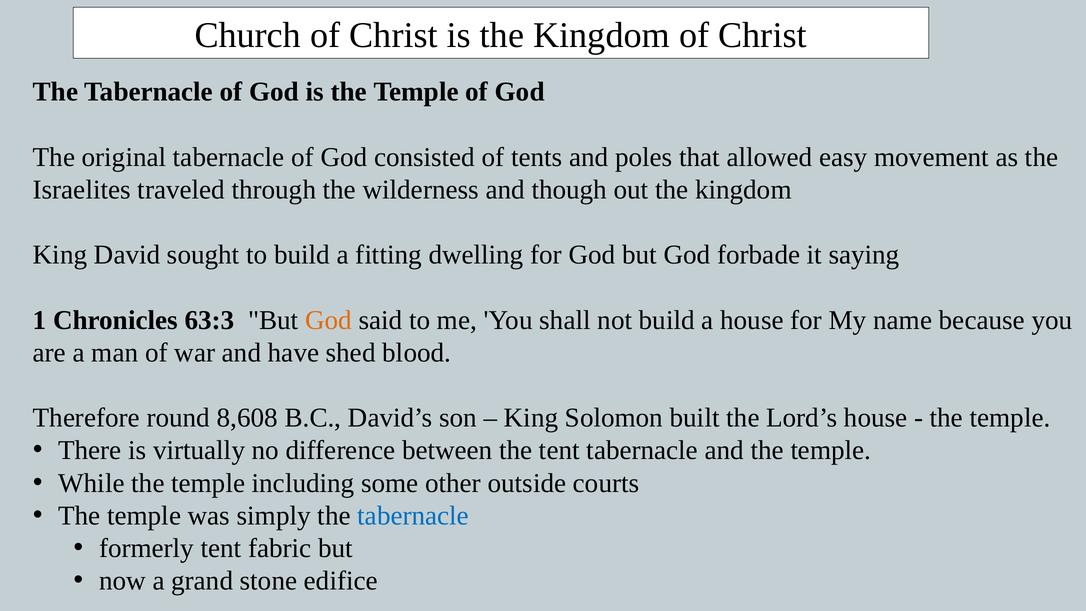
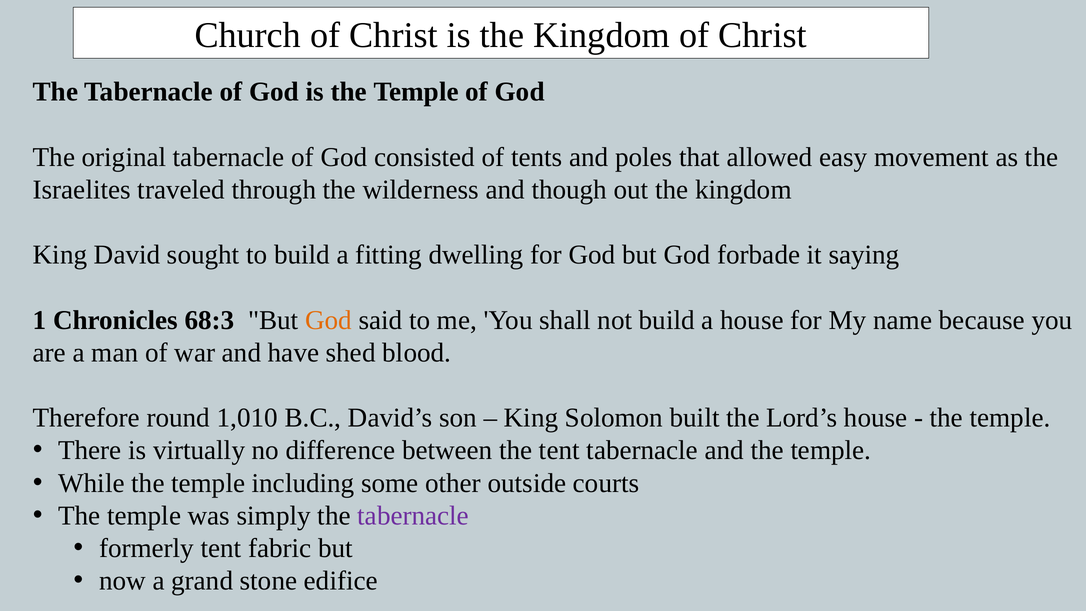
63:3: 63:3 -> 68:3 (209, 320)
8,608: 8,608 -> 1,010 (247, 418)
tabernacle colour: blue -> purple (413, 516)
